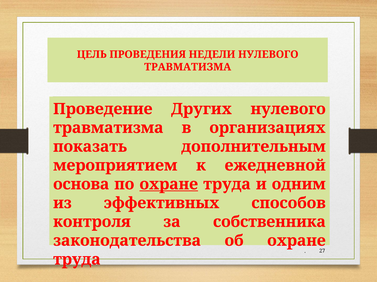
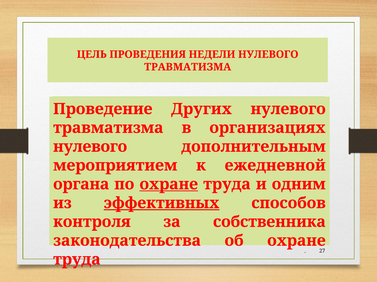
показать: показать -> нулевого (90, 147)
основа: основа -> органа (81, 185)
эффективных underline: none -> present (162, 204)
